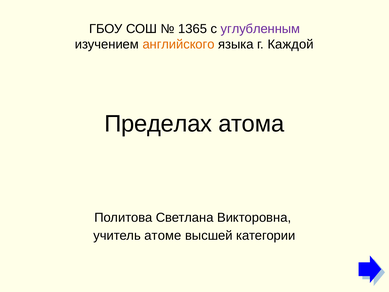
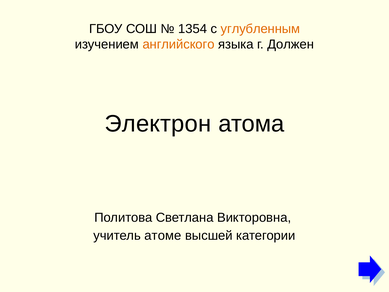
1365: 1365 -> 1354 (193, 29)
углубленным colour: purple -> orange (260, 29)
Каждой: Каждой -> Должен (291, 44)
Пределах: Пределах -> Электрон (158, 124)
